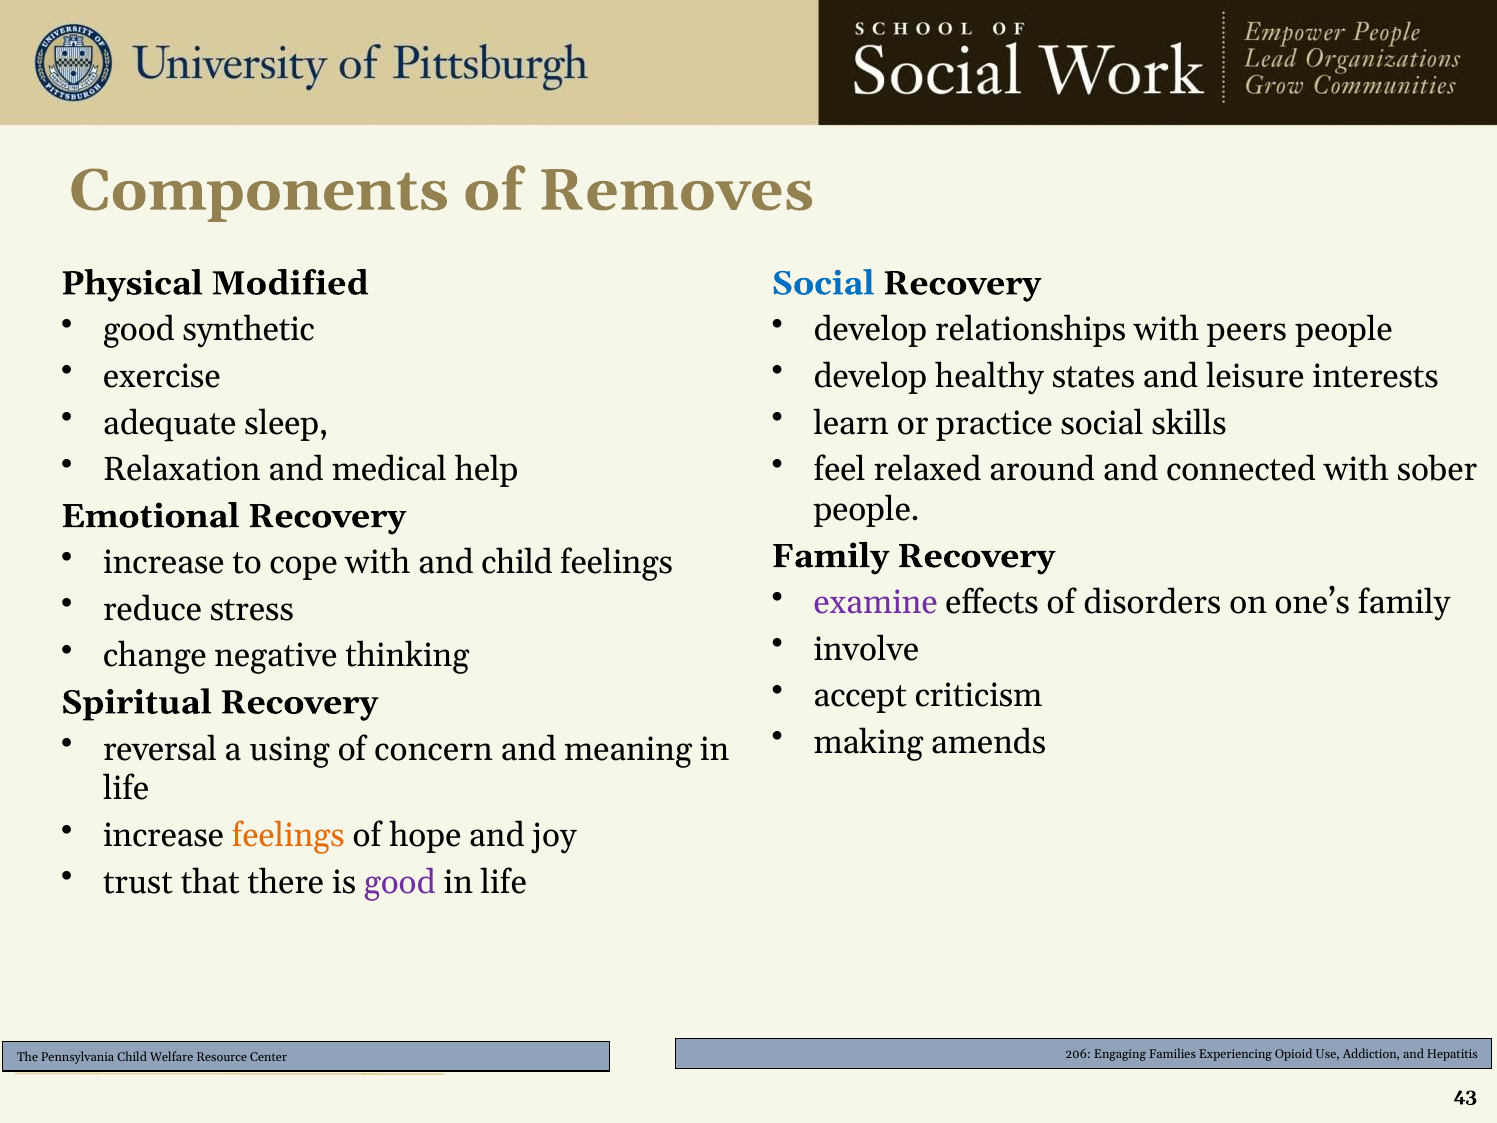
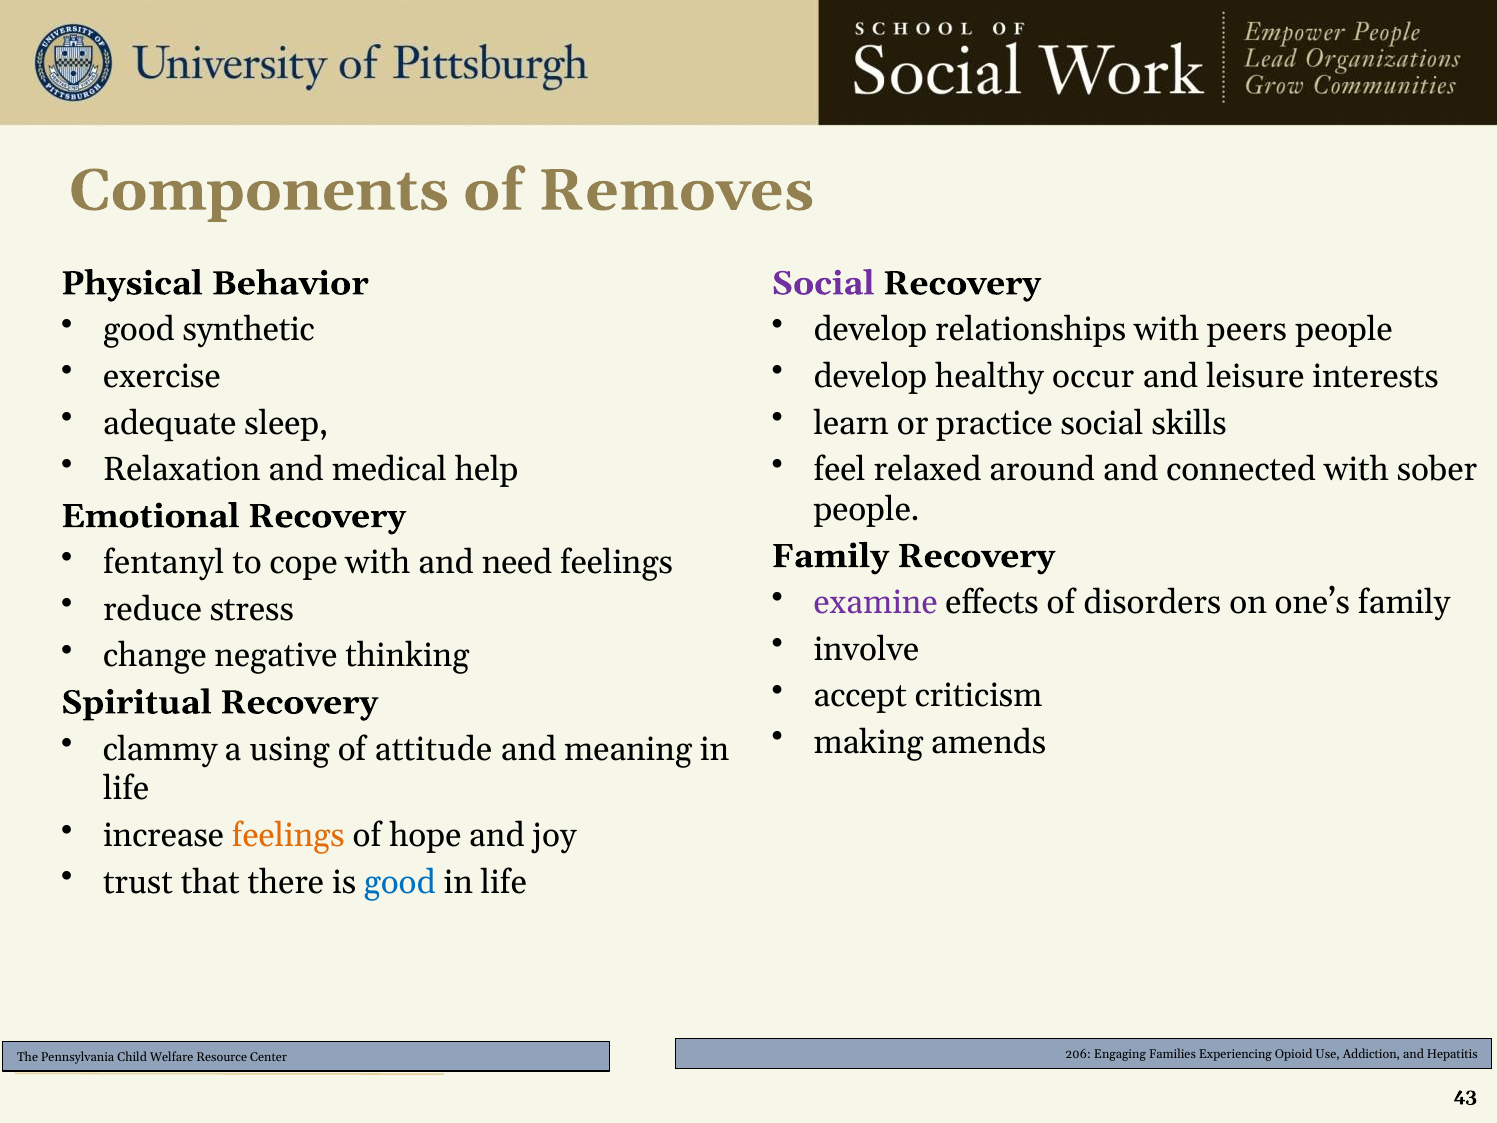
Modified: Modified -> Behavior (290, 283)
Social colour: blue -> purple (823, 283)
states: states -> occur (1093, 376)
increase: increase -> fentanyl (164, 563)
and child: child -> need (517, 563)
reversal: reversal -> clammy (160, 749)
concern: concern -> attitude (434, 749)
good colour: purple -> blue (400, 882)
